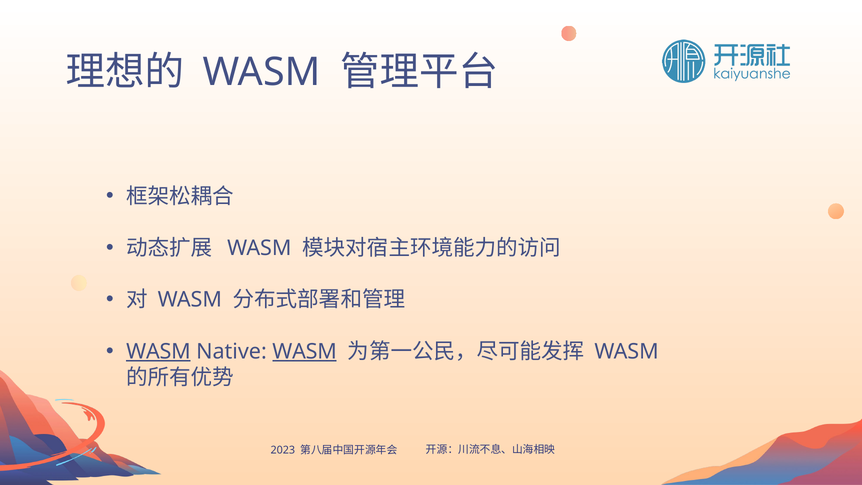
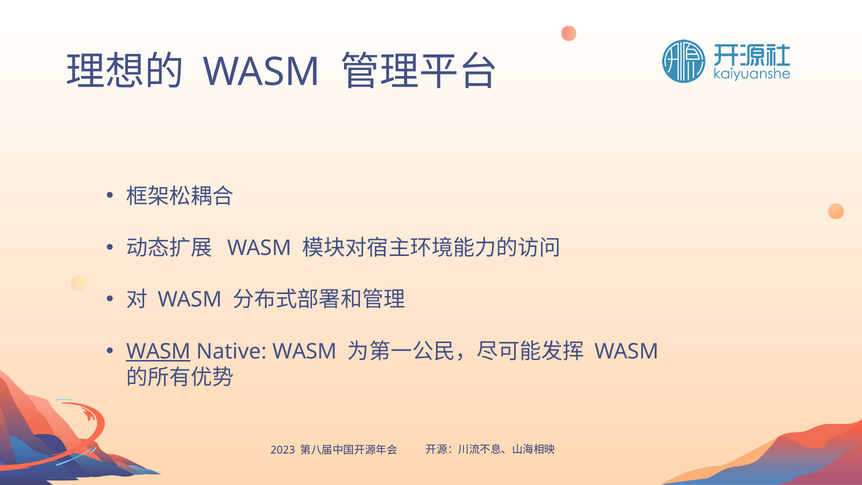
WASM underline: present -> none (305, 352)
